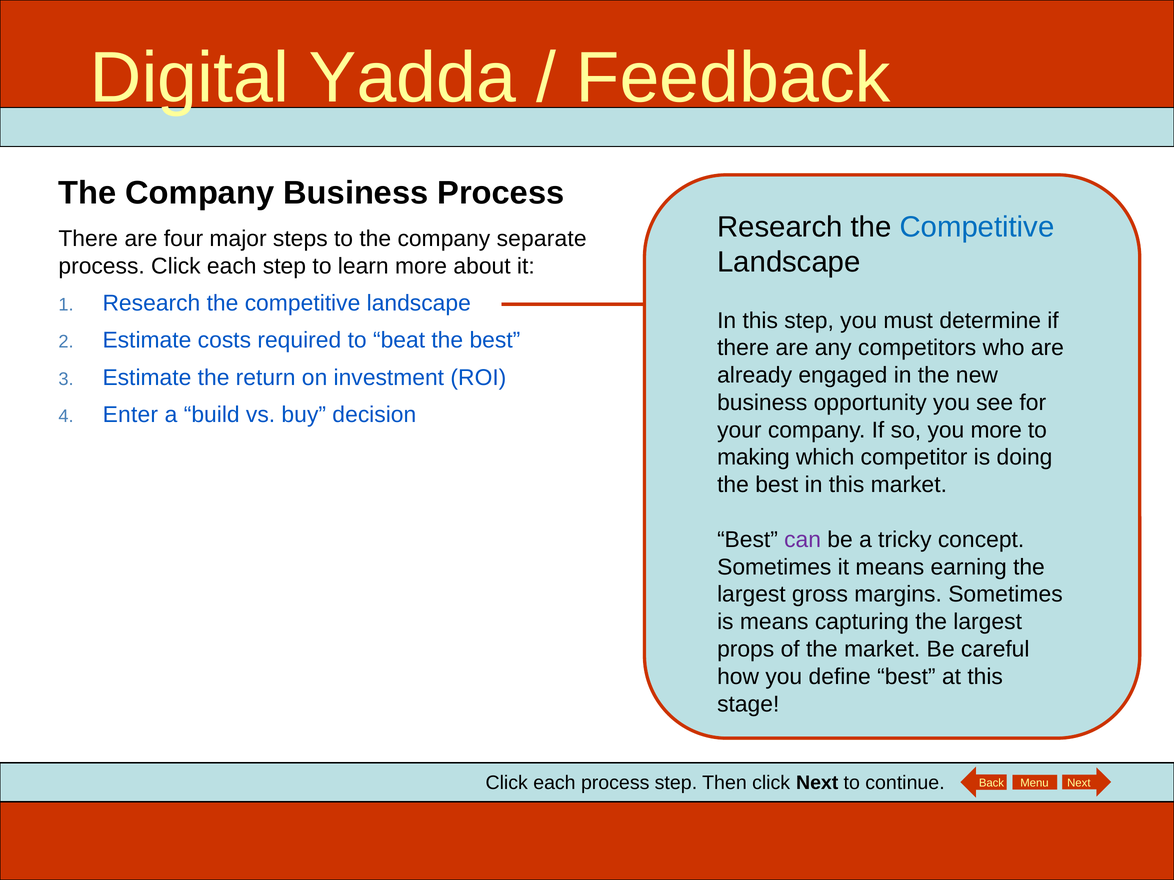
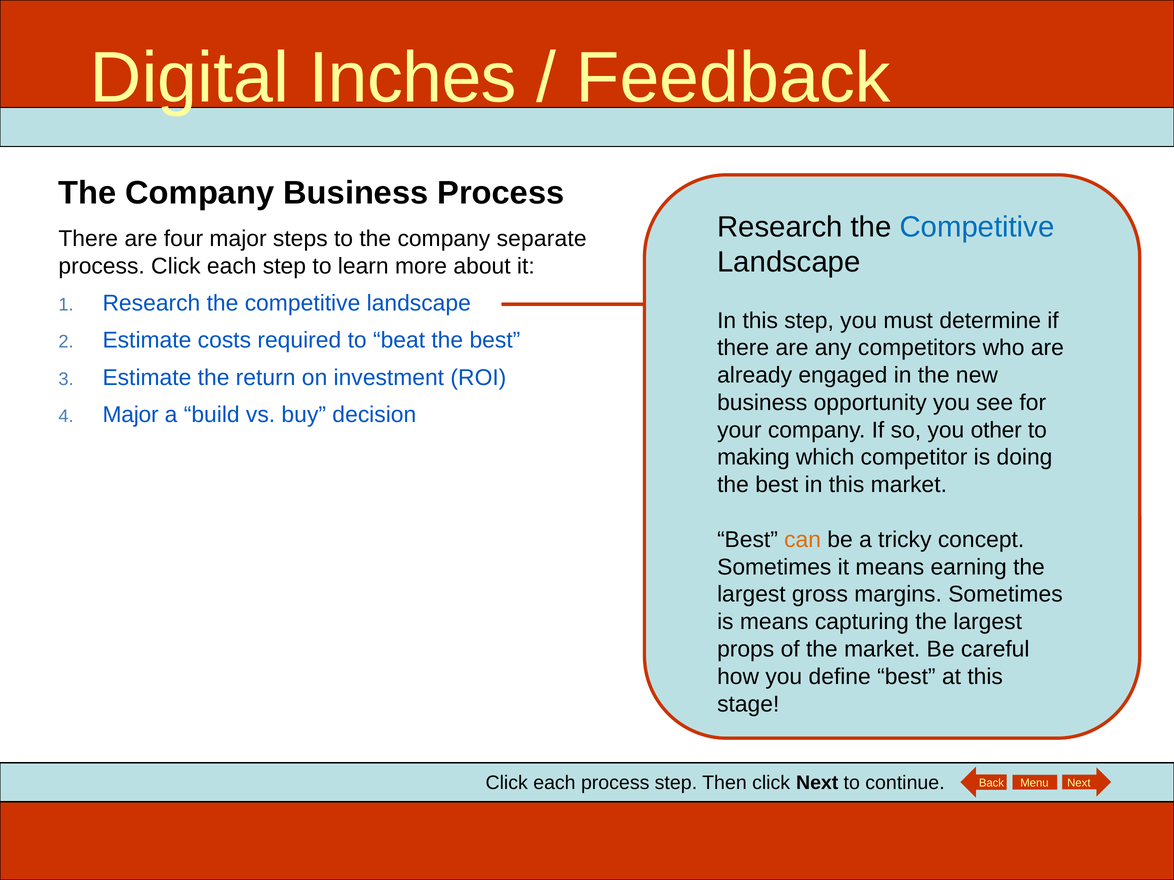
Yadda: Yadda -> Inches (413, 78)
Enter: Enter -> Major (131, 415)
you more: more -> other (996, 430)
can colour: purple -> orange (803, 540)
